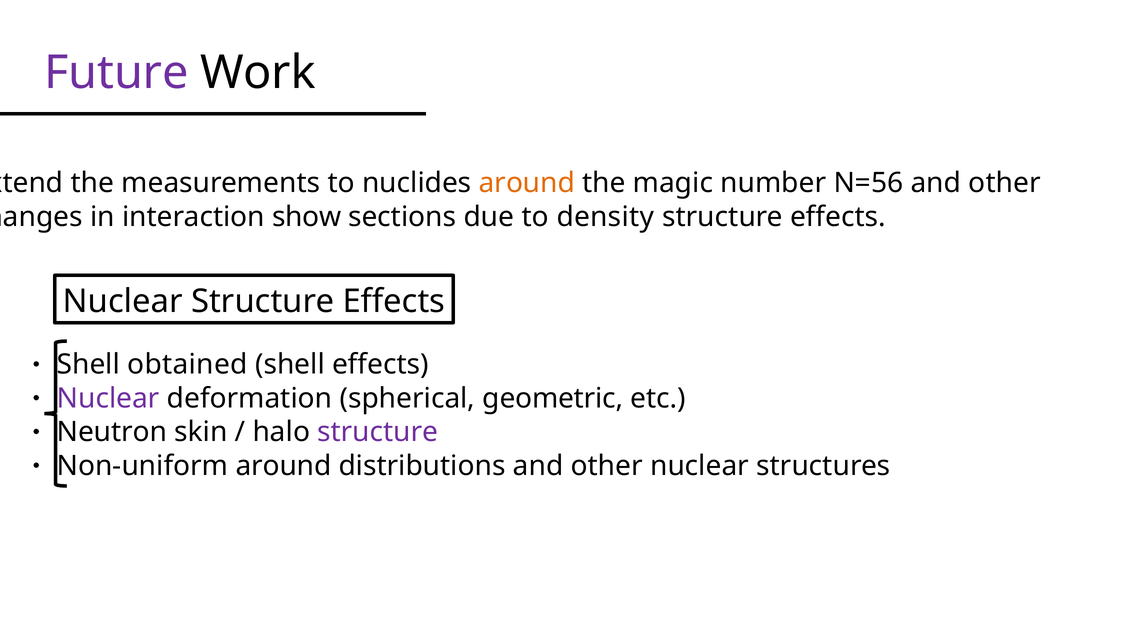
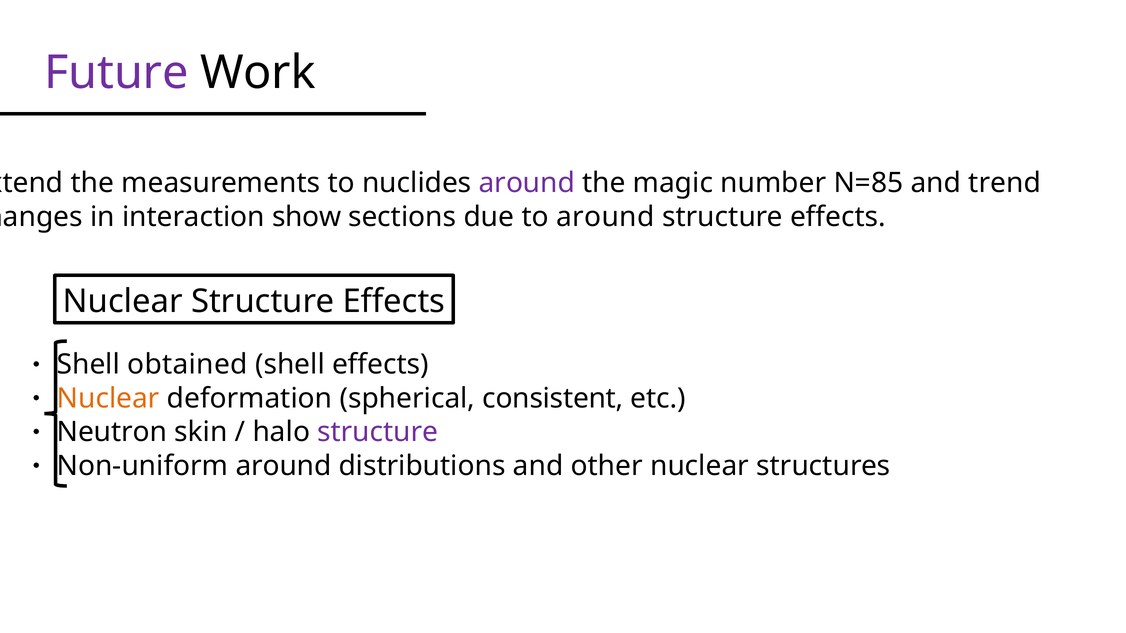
around colour: orange -> purple (527, 183)
N=56: N=56 -> N=85 (868, 183)
other: other -> trend (1005, 183)
to density: density -> around (605, 217)
Nuclear colour: purple -> orange (108, 399)
geometric: geometric -> consistent (553, 399)
